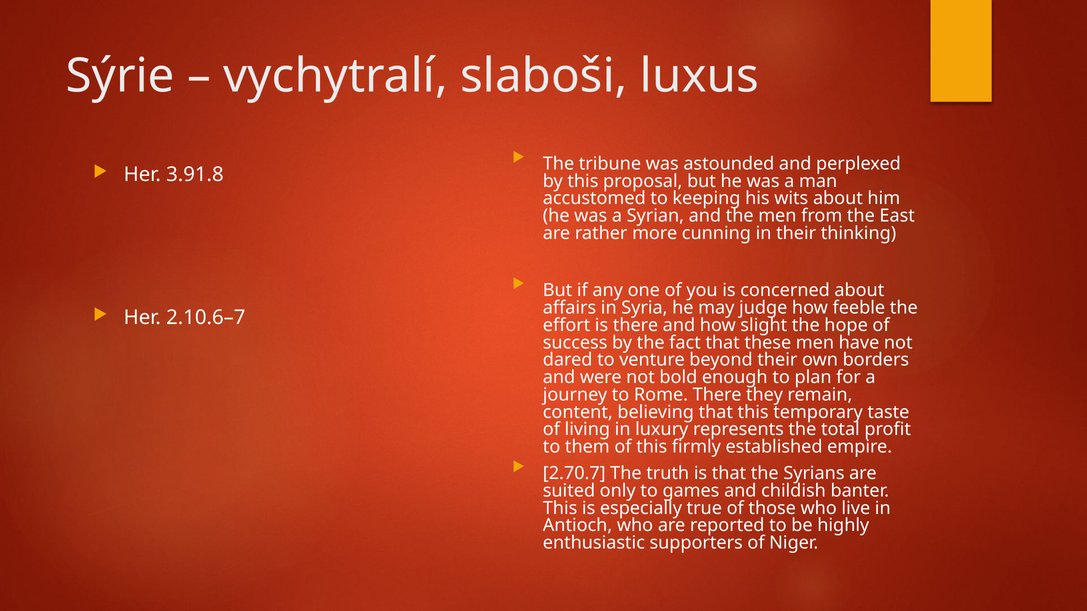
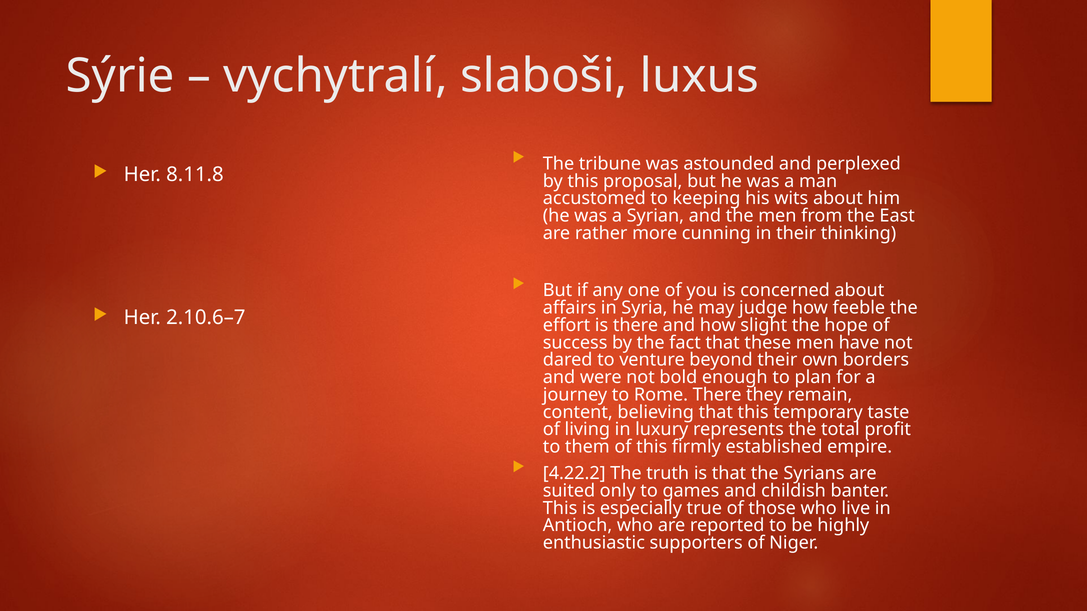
3.91.8: 3.91.8 -> 8.11.8 (195, 175)
2.70.7: 2.70.7 -> 4.22.2 (574, 474)
